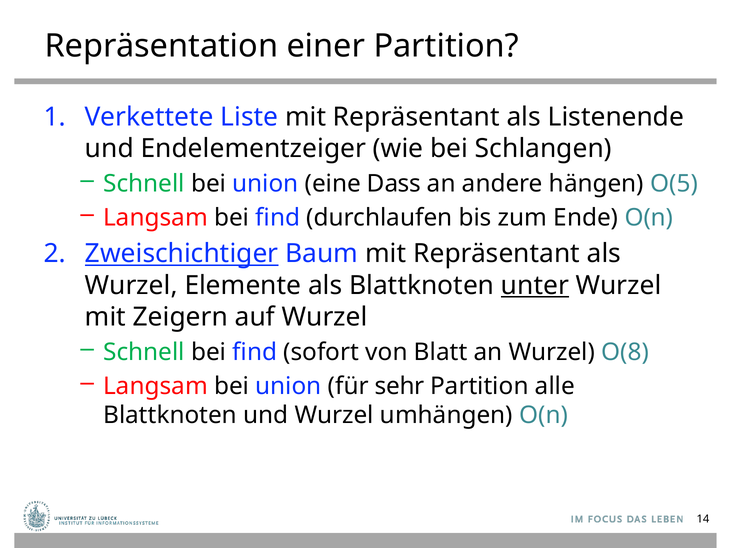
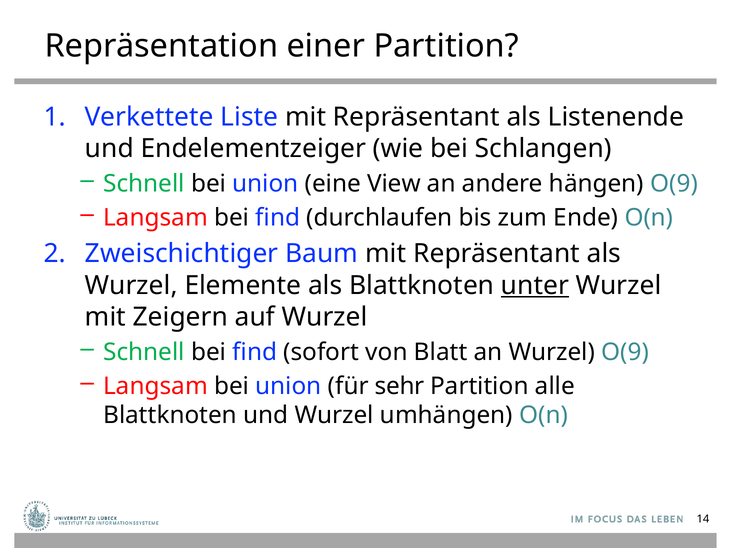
Dass: Dass -> View (394, 184)
hängen O(5: O(5 -> O(9 (674, 184)
Zweischichtiger underline: present -> none (182, 254)
Wurzel O(8: O(8 -> O(9 (625, 352)
